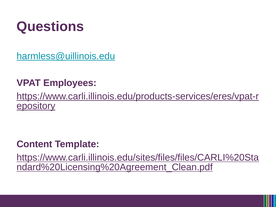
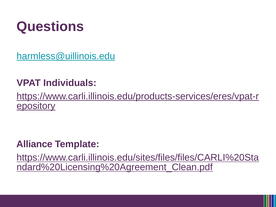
Employees: Employees -> Individuals (70, 83)
Content: Content -> Alliance (34, 144)
